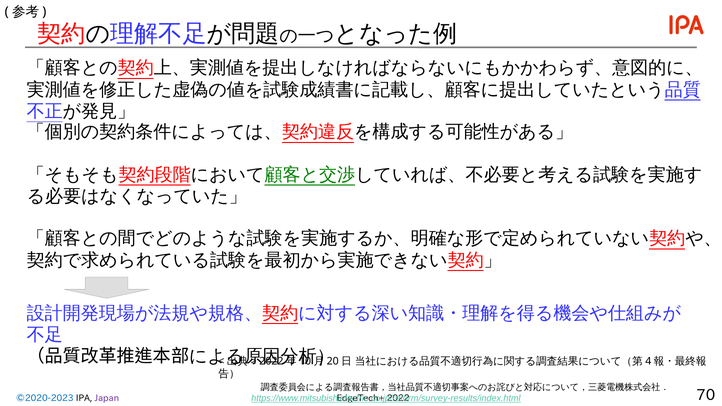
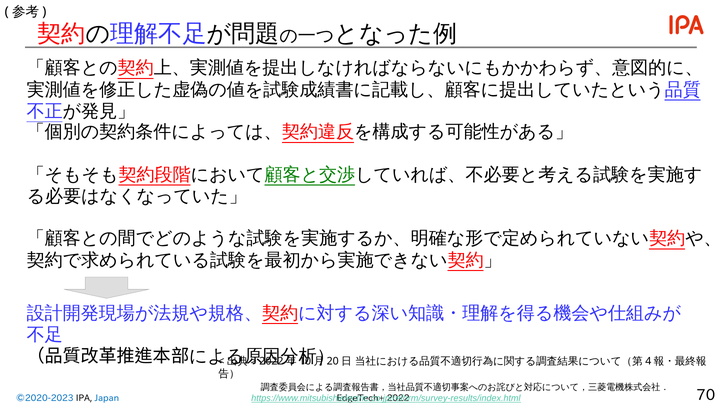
Japan colour: purple -> blue (107, 398)
